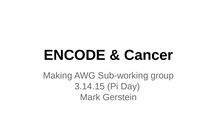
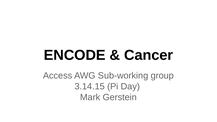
Making: Making -> Access (58, 76)
